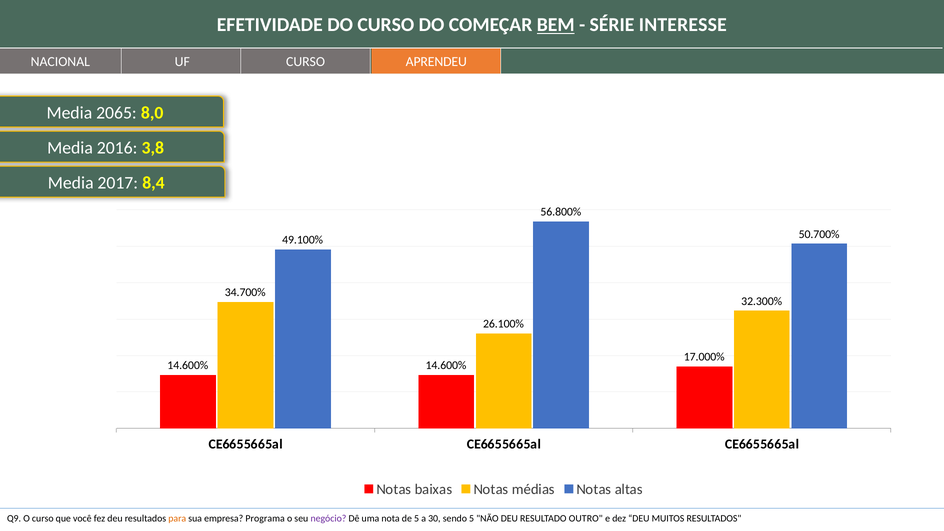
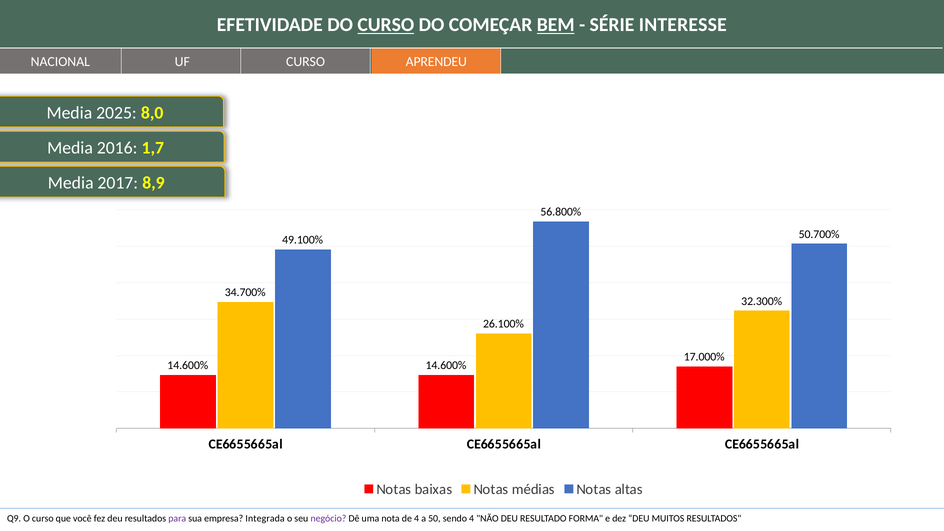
CURSO underline: none -> present (386, 25)
2065: 2065 -> 2025 (116, 113)
3,8: 3,8 -> 1,7 (153, 148)
8,4: 8,4 -> 8,9 (153, 183)
para colour: orange -> purple (177, 518)
Programa: Programa -> Integrada (265, 518)
de 5: 5 -> 4 (417, 518)
30: 30 -> 50 (434, 518)
sendo 5: 5 -> 4 (472, 518)
OUTRO: OUTRO -> FORMA (586, 518)
